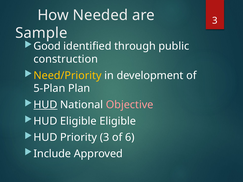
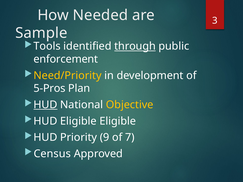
Good: Good -> Tools (47, 46)
through underline: none -> present (135, 46)
construction: construction -> enforcement (66, 59)
5-Plan: 5-Plan -> 5-Pros (49, 89)
Objective colour: pink -> yellow (130, 105)
Priority 3: 3 -> 9 (105, 138)
6: 6 -> 7 (130, 138)
Include: Include -> Census (52, 154)
